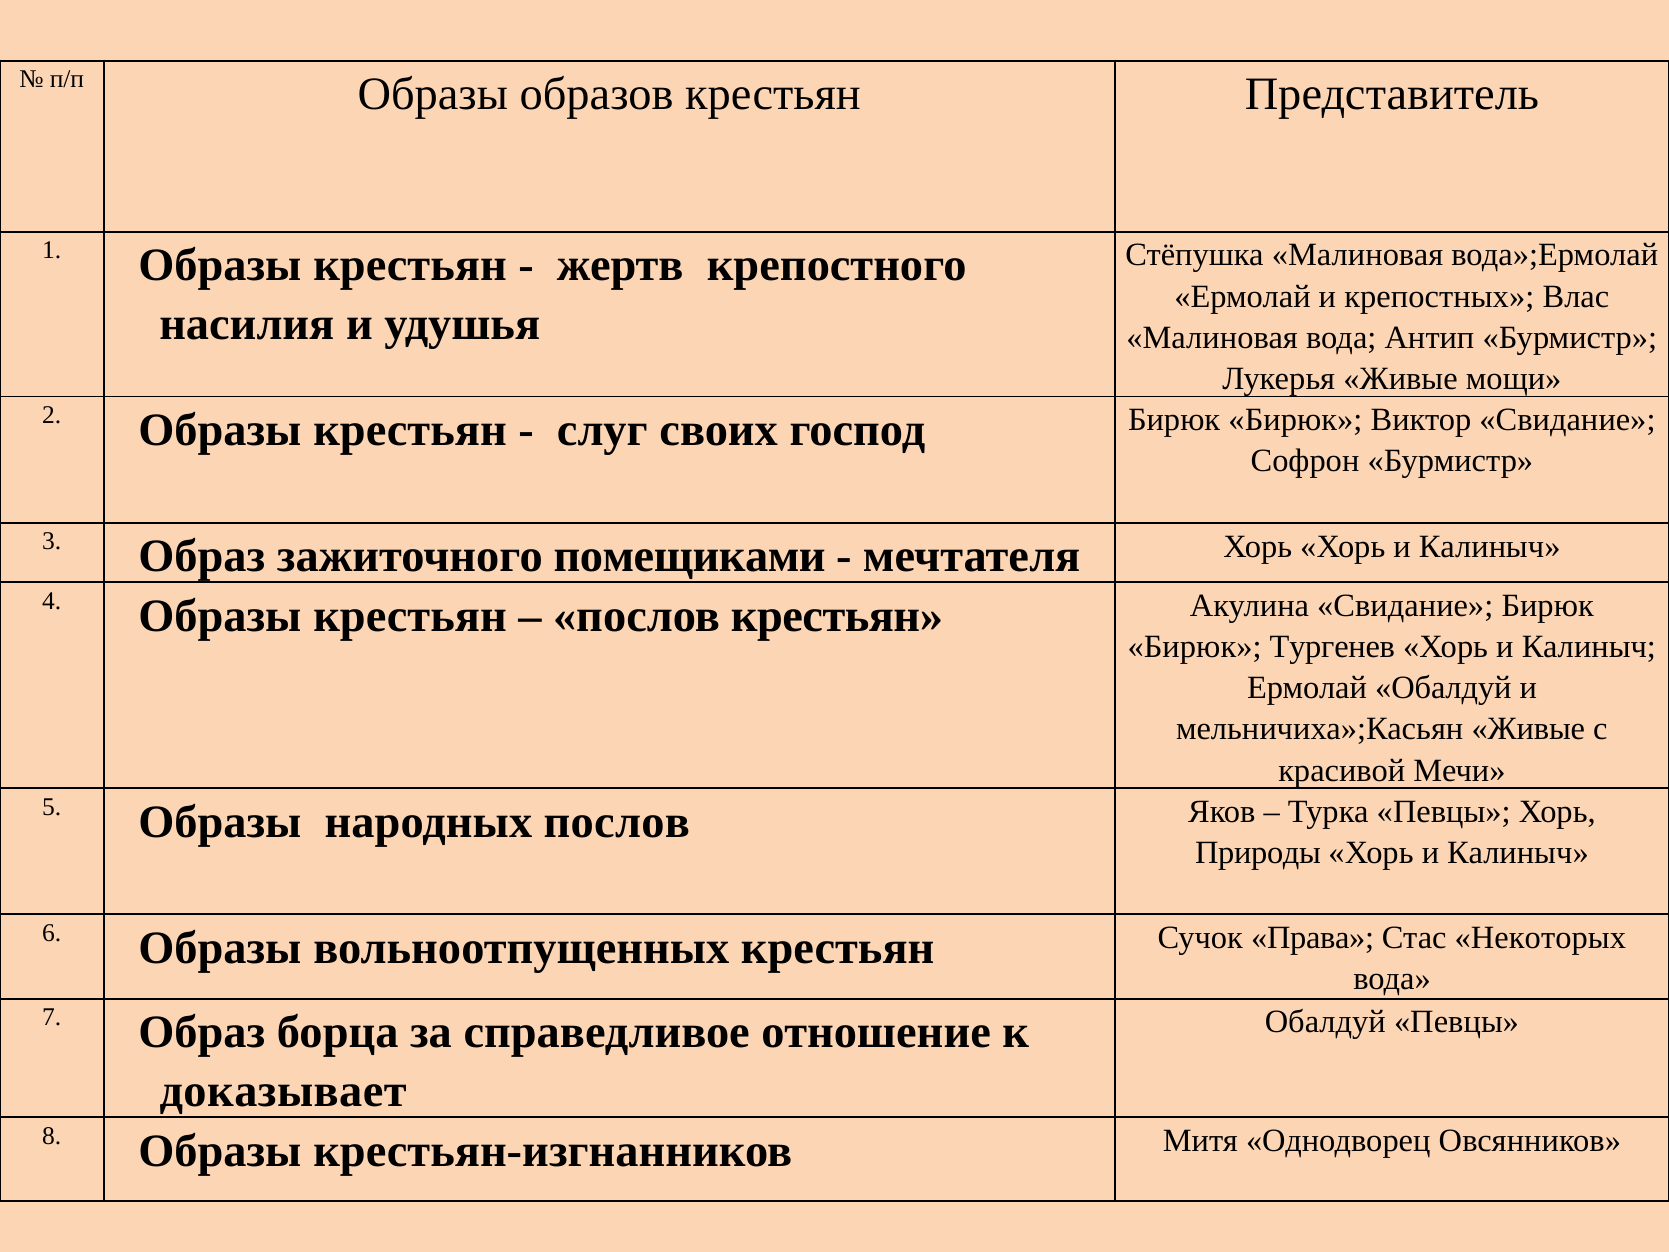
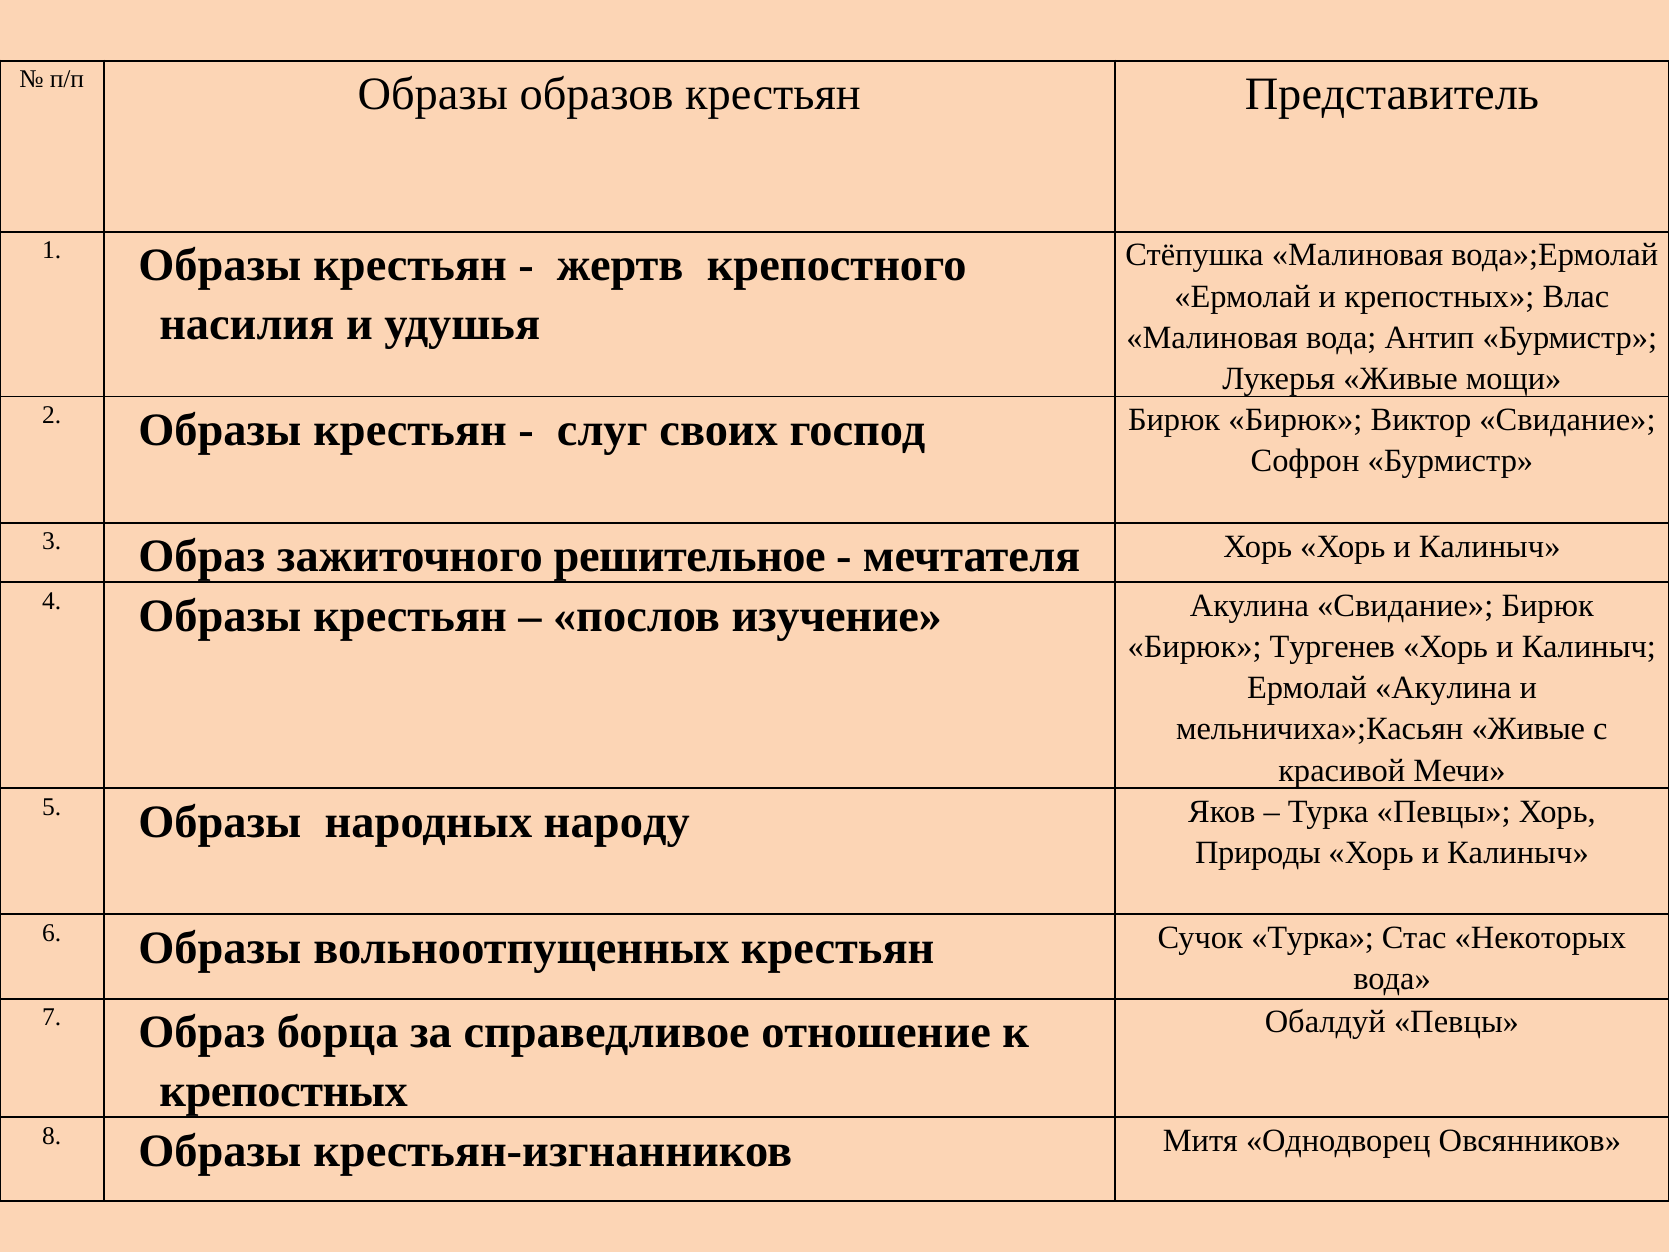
помещиками: помещиками -> решительное (690, 557)
послов крестьян: крестьян -> изучение (837, 616)
Ермолай Обалдуй: Обалдуй -> Акулина (1443, 688)
народных послов: послов -> народу (617, 822)
Сучок Права: Права -> Турка (1313, 938)
доказывает: доказывает -> крепостных (284, 1091)
